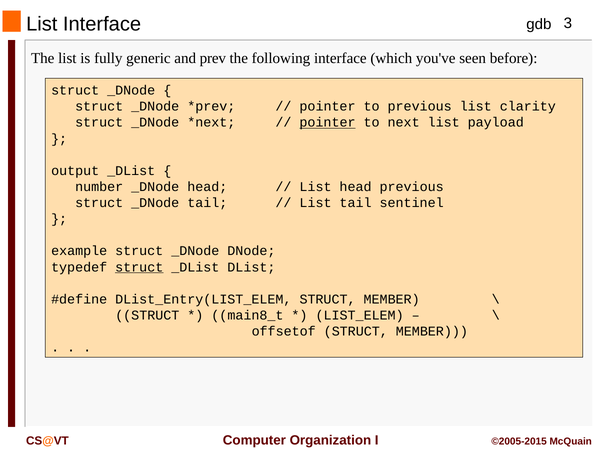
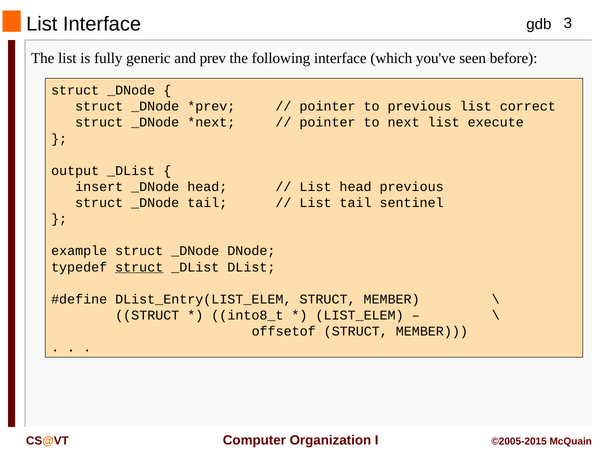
clarity: clarity -> correct (528, 107)
pointer underline: present -> none (328, 123)
payload: payload -> execute (496, 123)
number: number -> insert (99, 187)
main8_t: main8_t -> into8_t (247, 315)
